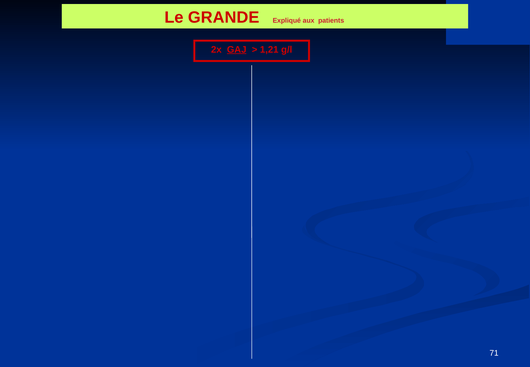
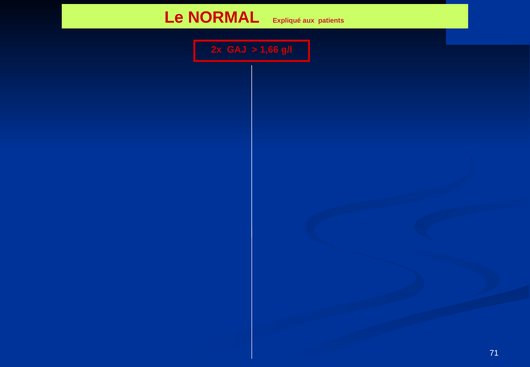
GRANDE: GRANDE -> NORMAL (224, 17)
GAJ underline: present -> none (237, 50)
1,21: 1,21 -> 1,66 (269, 50)
